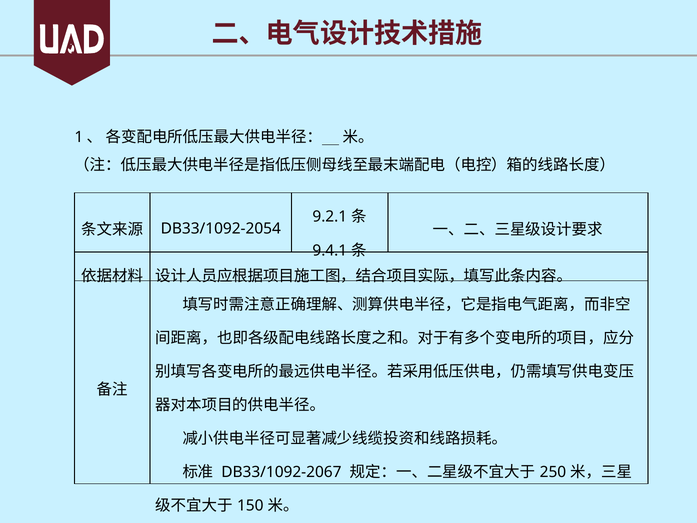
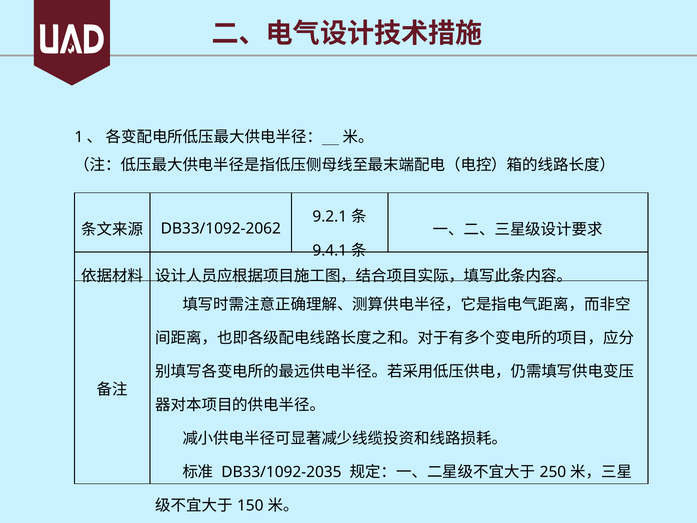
DB33/1092-2054: DB33/1092-2054 -> DB33/1092-2062 (221, 228)
DB33/1092-2067: DB33/1092-2067 -> DB33/1092-2035 (281, 472)
